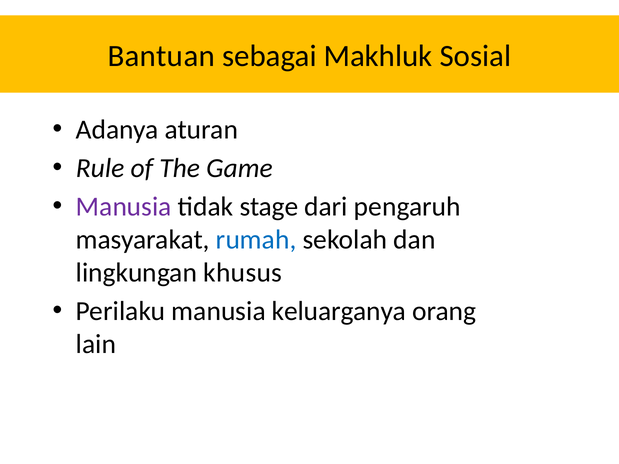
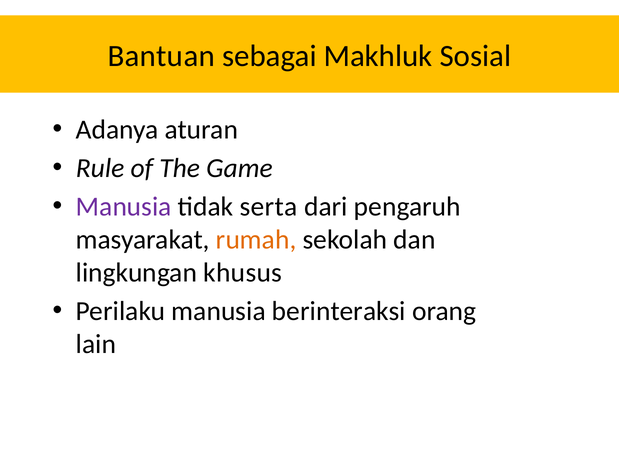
stage: stage -> serta (269, 207)
rumah colour: blue -> orange (256, 240)
keluarganya: keluarganya -> berinteraksi (339, 311)
